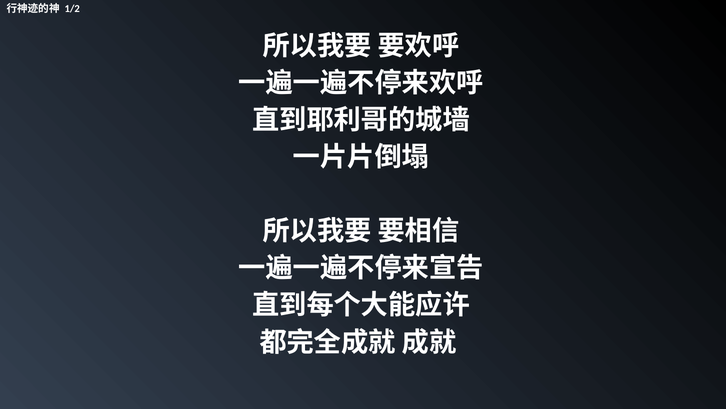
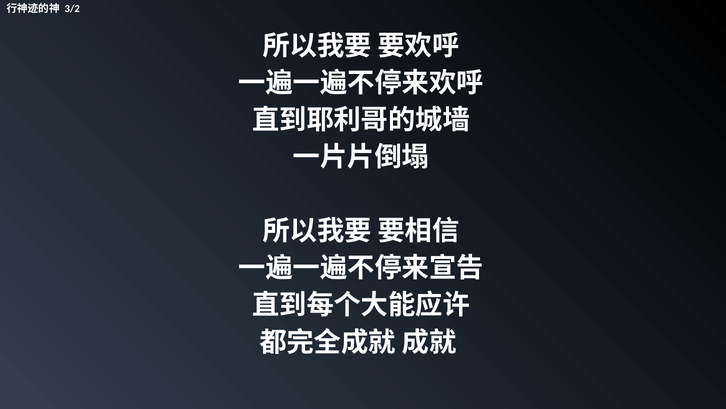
1/2: 1/2 -> 3/2 (72, 9)
